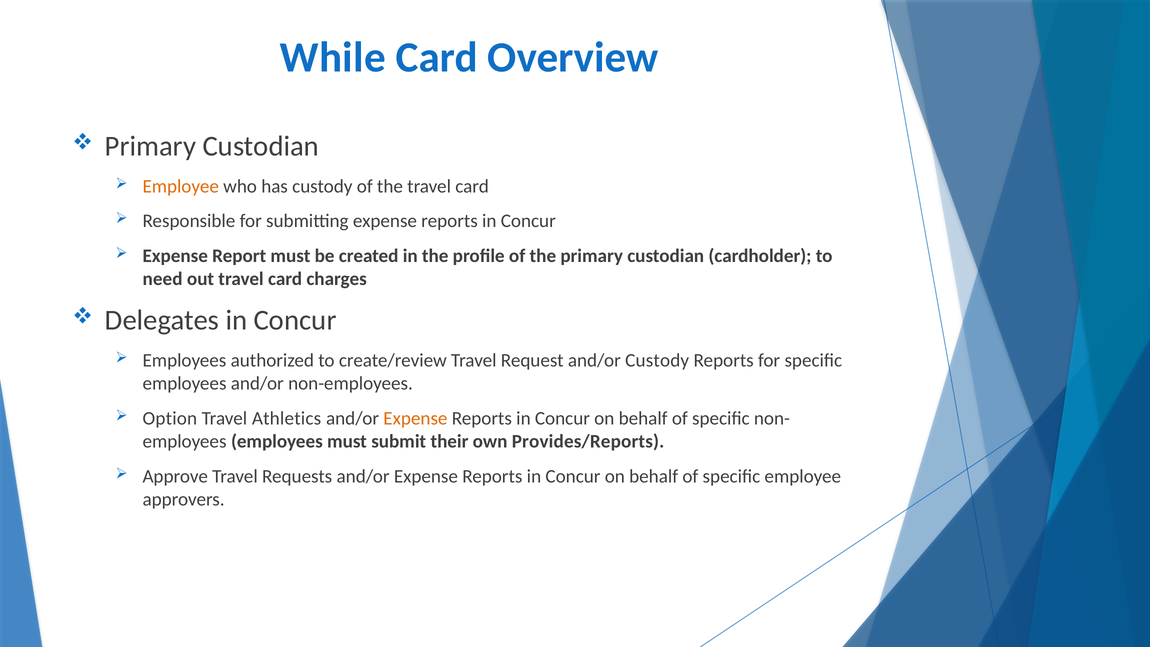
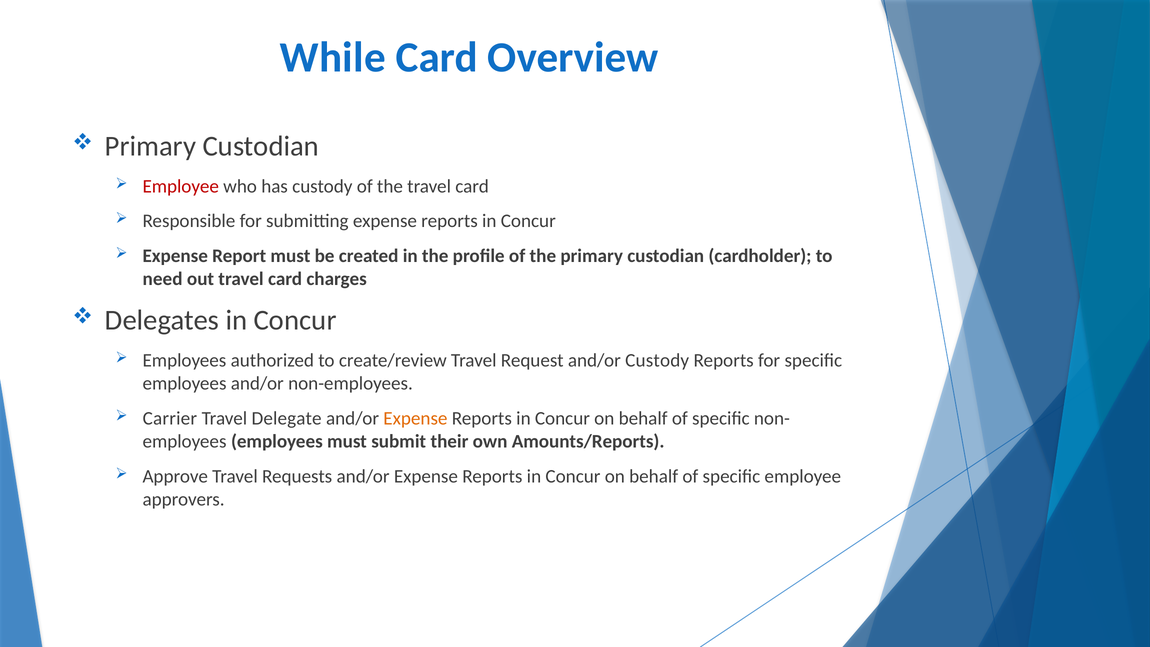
Employee colour: orange -> red (181, 186)
Option: Option -> Carrier (170, 418)
Athletics: Athletics -> Delegate (287, 418)
Provides/Reports: Provides/Reports -> Amounts/Reports (588, 441)
